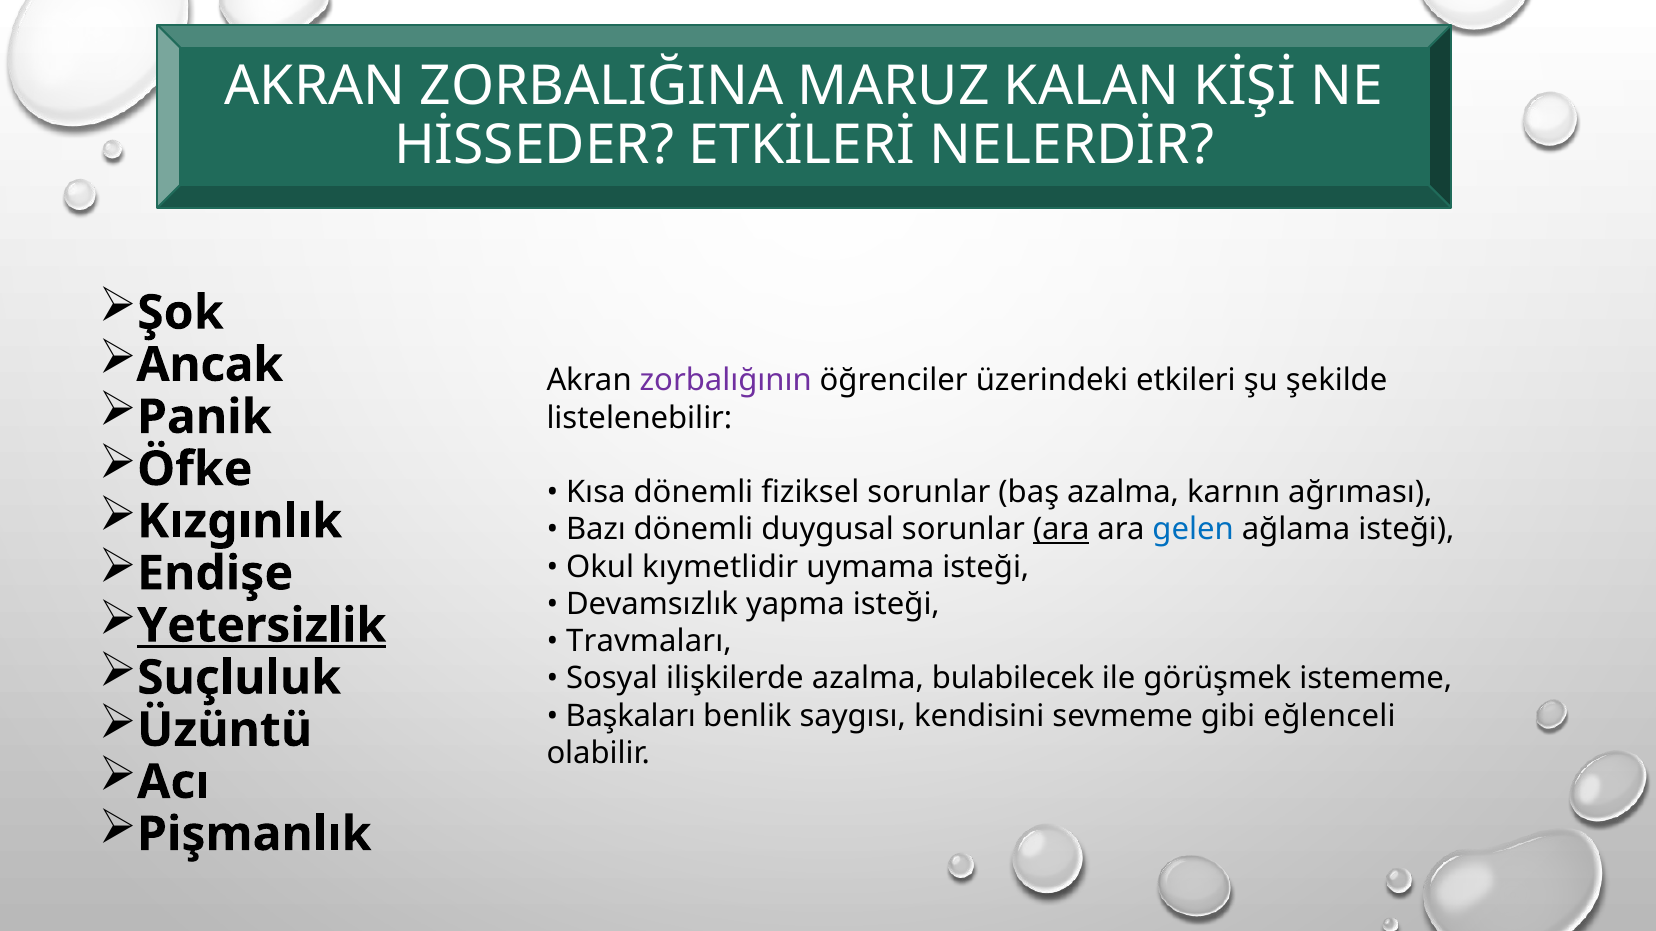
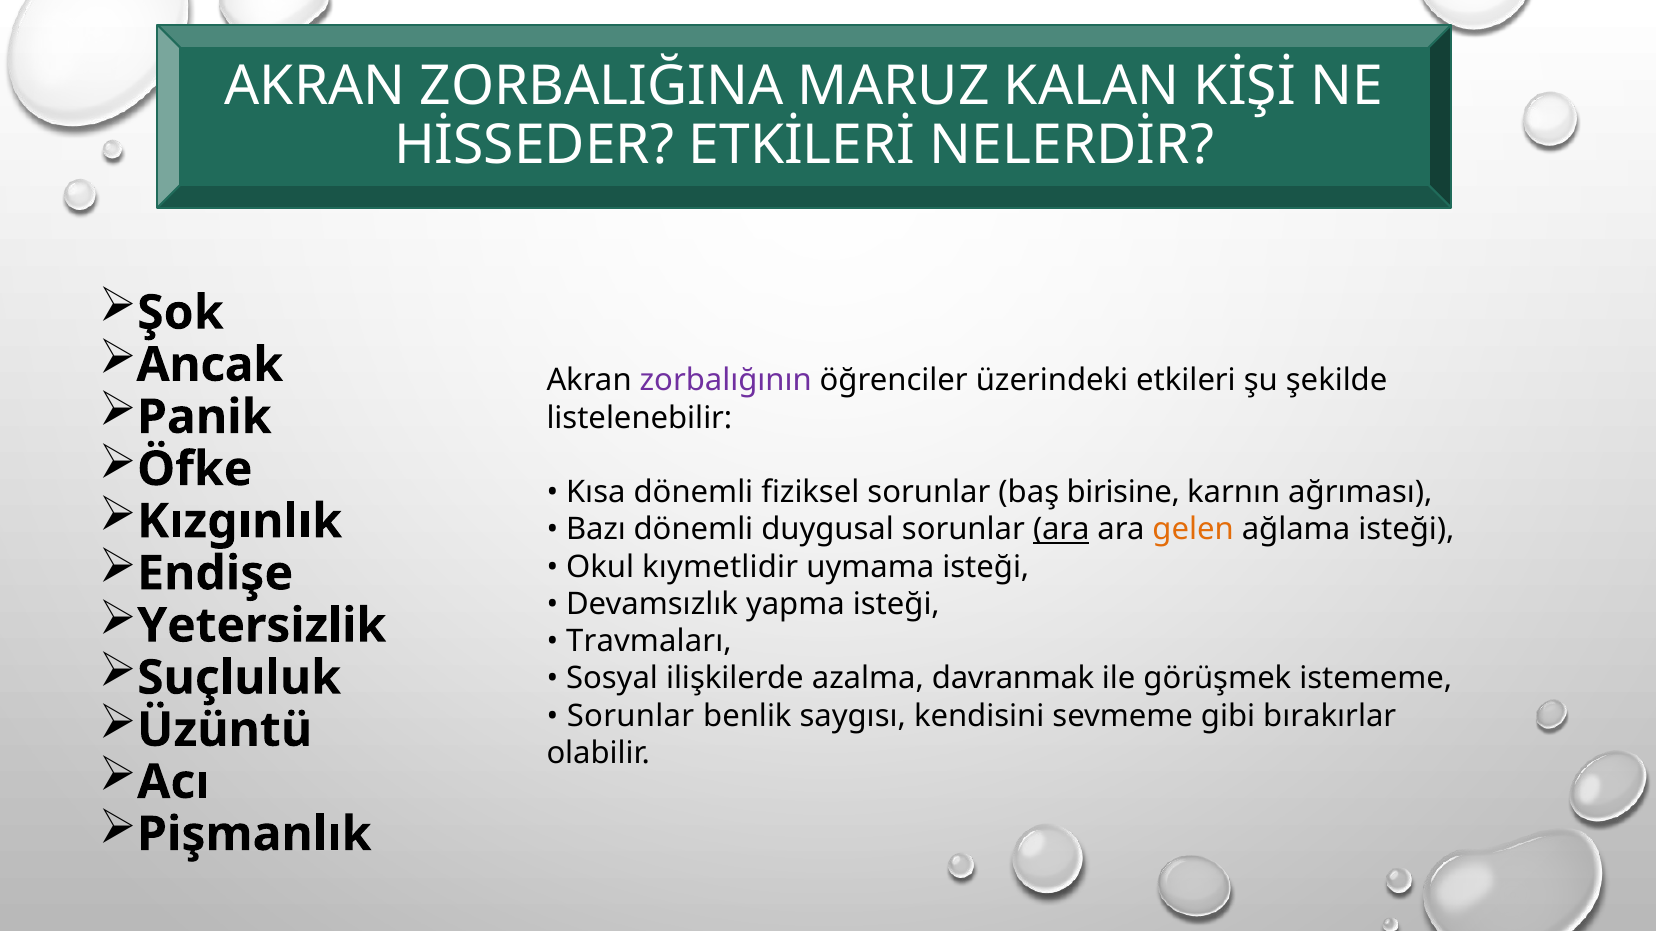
baş azalma: azalma -> birisine (1123, 493)
gelen colour: blue -> orange (1193, 530)
Yetersizlik underline: present -> none (262, 626)
bulabilecek: bulabilecek -> davranmak (1013, 679)
Başkaları: Başkaları -> Sorunlar (631, 716)
eğlenceli: eğlenceli -> bırakırlar (1330, 716)
